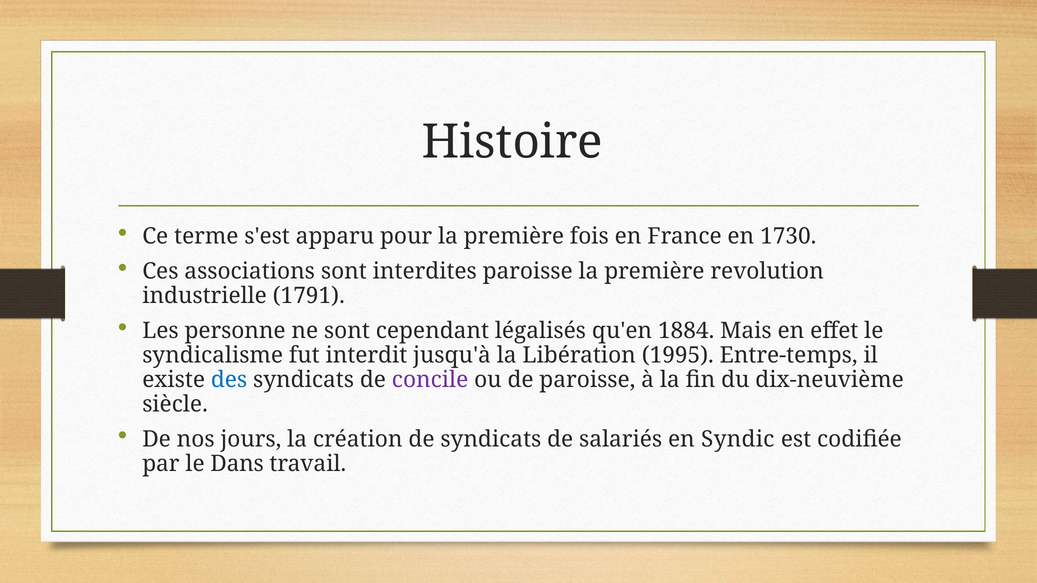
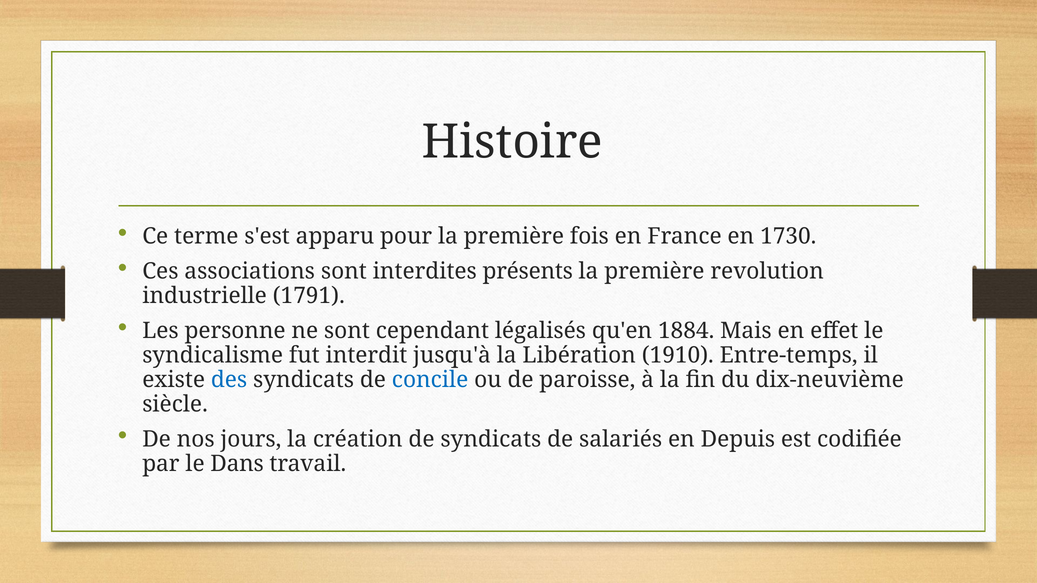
interdites paroisse: paroisse -> présents (528, 272)
1995: 1995 -> 1910 (678, 356)
concile colour: purple -> blue (430, 380)
Syndic: Syndic -> Depuis (738, 439)
